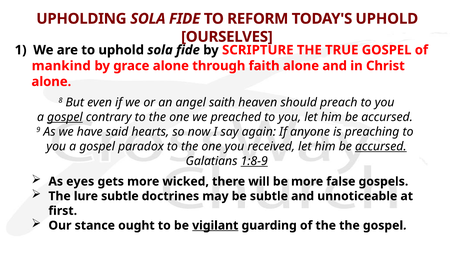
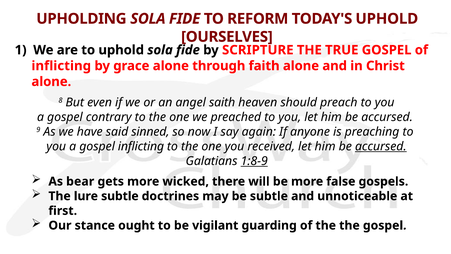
mankind: mankind -> inflicting (61, 66)
gospel underline: present -> none (65, 117)
hearts: hearts -> sinned (150, 132)
gospel paradox: paradox -> inflicting (141, 146)
eyes: eyes -> bear (80, 181)
vigilant underline: present -> none (215, 225)
